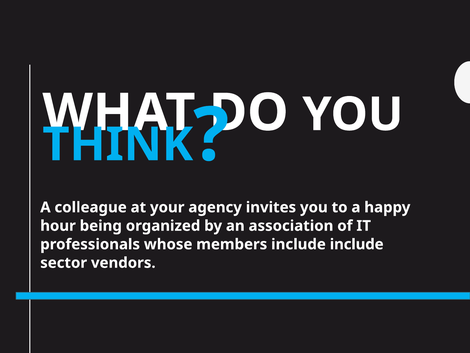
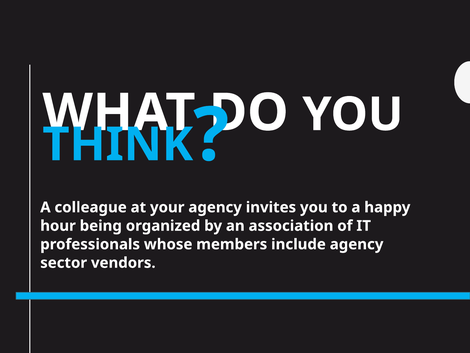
include include: include -> agency (357, 244)
